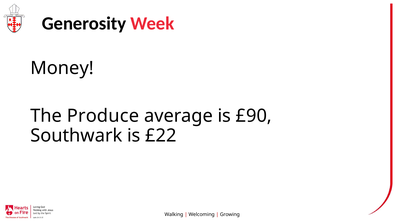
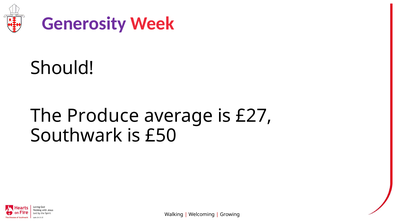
Generosity colour: black -> purple (84, 23)
Money: Money -> Should (62, 68)
£90: £90 -> £27 (254, 116)
£22: £22 -> £50 (161, 136)
